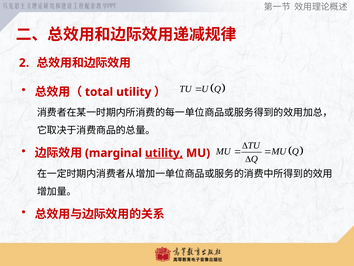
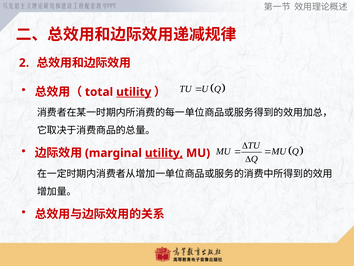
utility underline: none -> present (134, 92)
